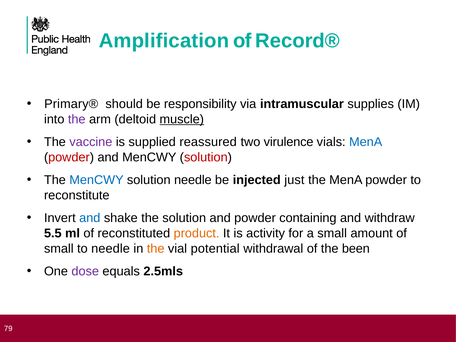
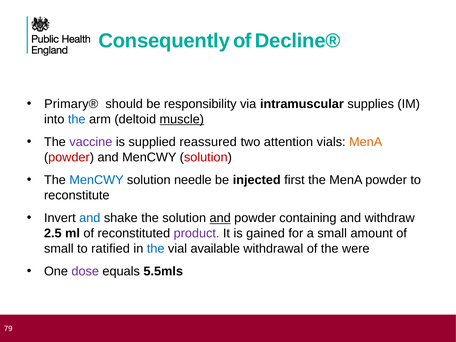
Amplification: Amplification -> Consequently (164, 41)
Record®: Record® -> Decline® (298, 41)
the colour: purple -> blue (77, 119)
virulence: virulence -> attention (288, 142)
MenA colour: blue -> orange (366, 142)
just: just -> first (294, 180)
and underline: none -> present (220, 218)
5.5: 5.5 -> 2.5 (53, 233)
product colour: orange -> purple (197, 233)
activity: activity -> gained (266, 233)
to needle: needle -> ratified (111, 249)
the colour: orange -> blue (156, 249)
potential: potential -> available (215, 249)
been: been -> were (356, 249)
2.5mls: 2.5mls -> 5.5mls (163, 271)
